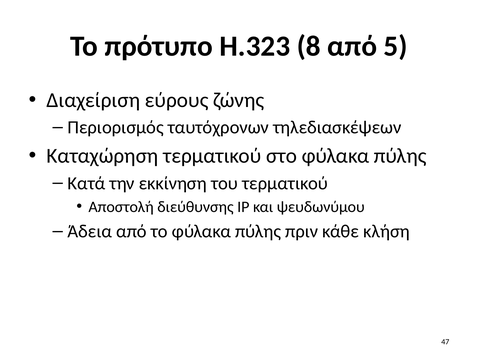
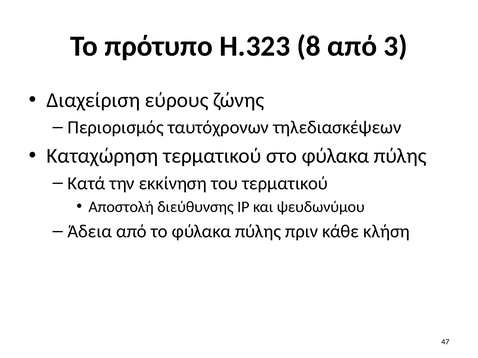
5: 5 -> 3 (396, 46)
